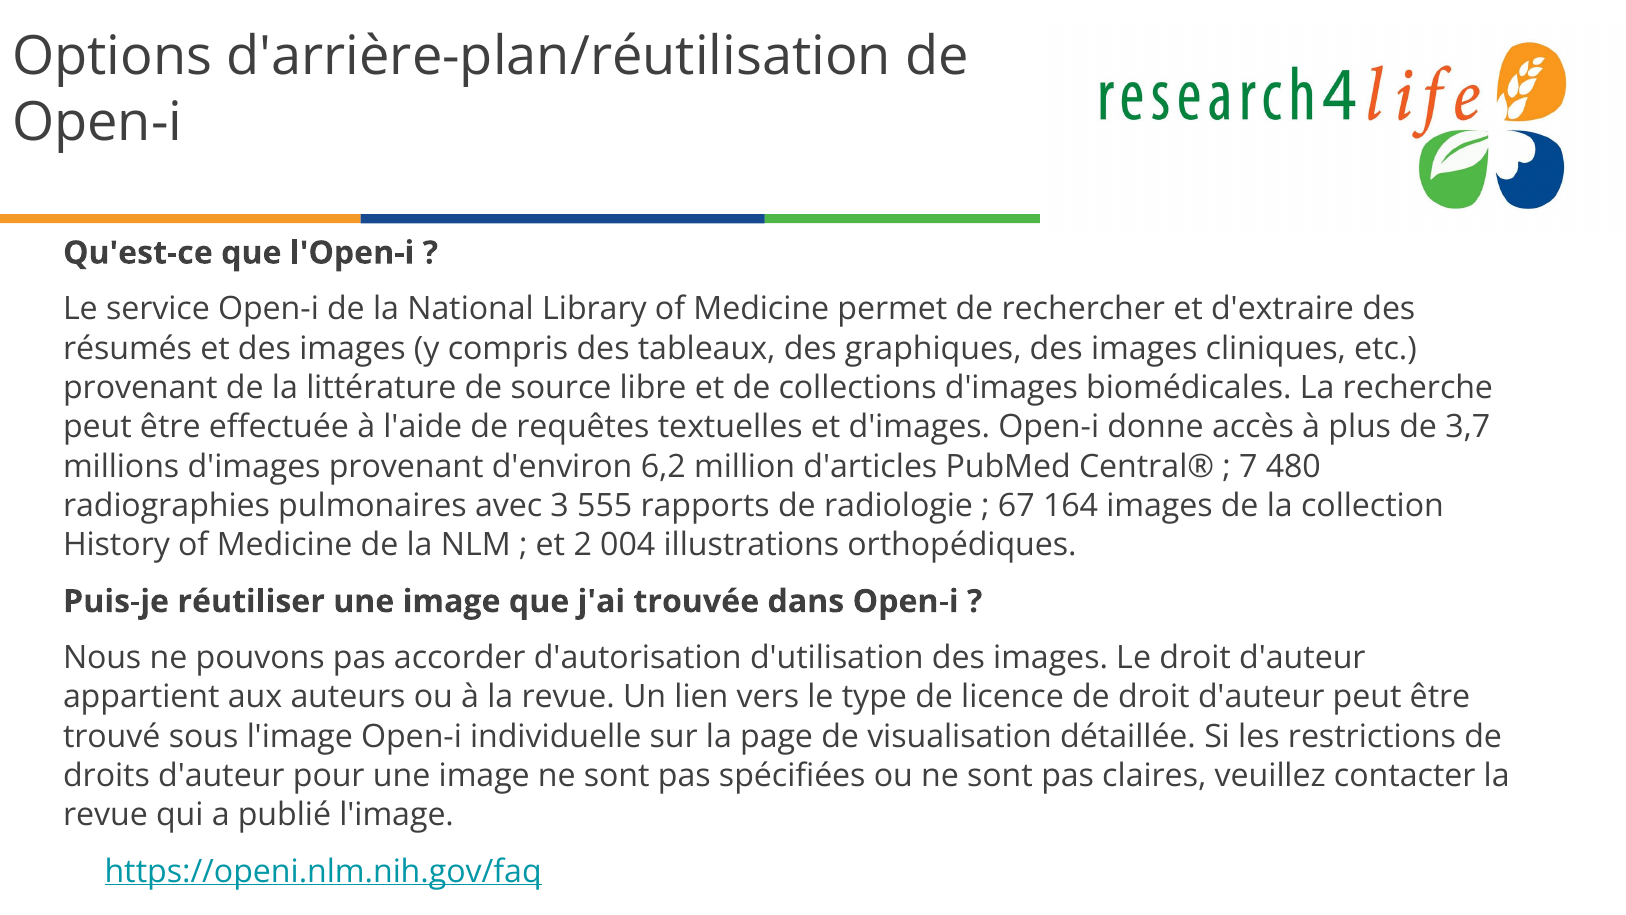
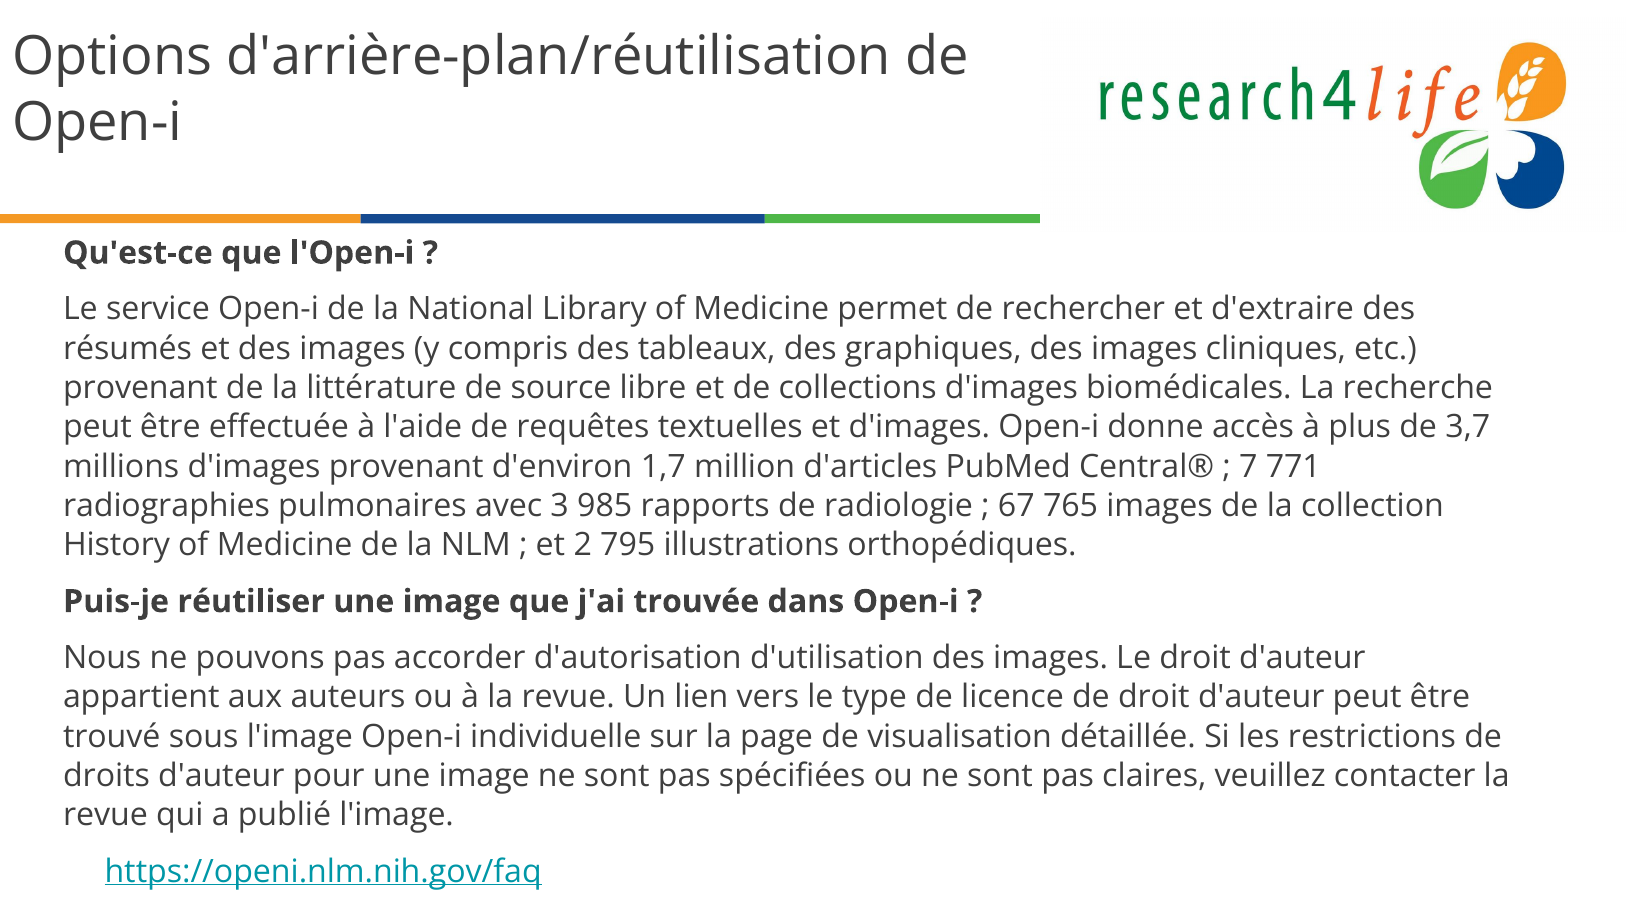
6,2: 6,2 -> 1,7 (663, 466)
480: 480 -> 771 (1293, 466)
555: 555 -> 985 (605, 506)
164: 164 -> 765 (1071, 506)
004: 004 -> 795 (628, 545)
